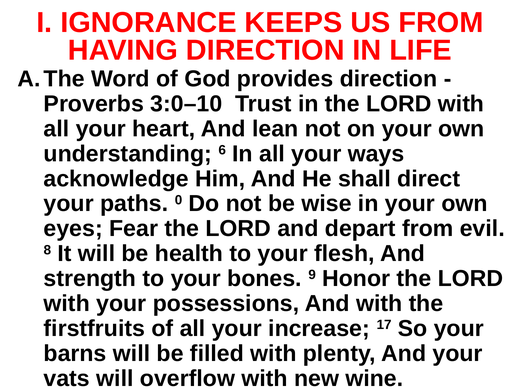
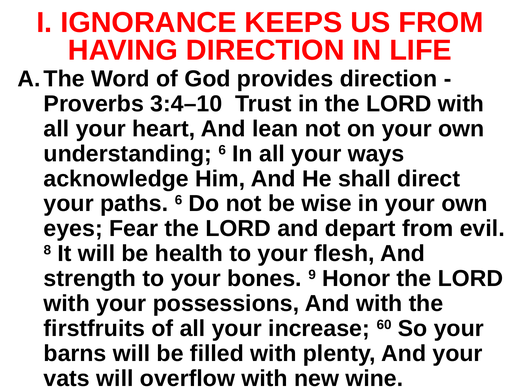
3:0–10: 3:0–10 -> 3:4–10 (186, 104)
paths 0: 0 -> 6 (178, 200)
17: 17 -> 60 (384, 325)
